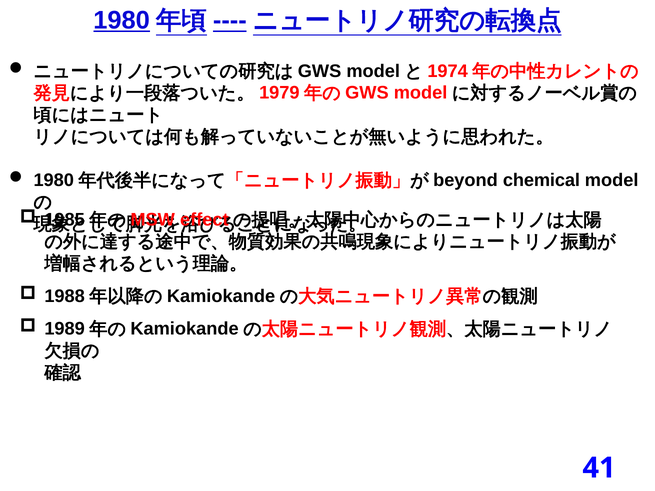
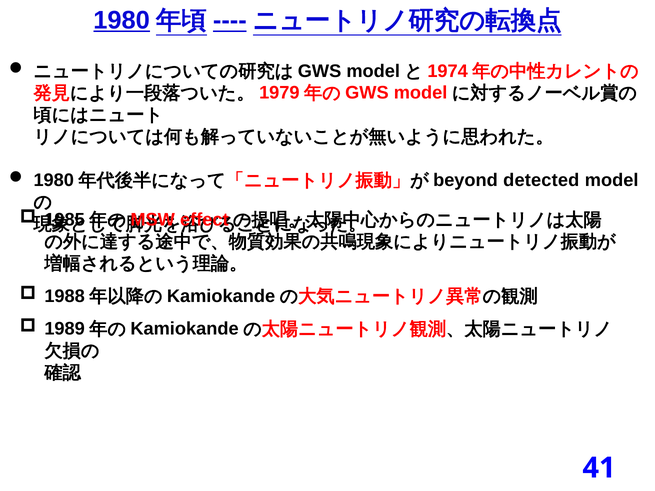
chemical: chemical -> detected (541, 180)
